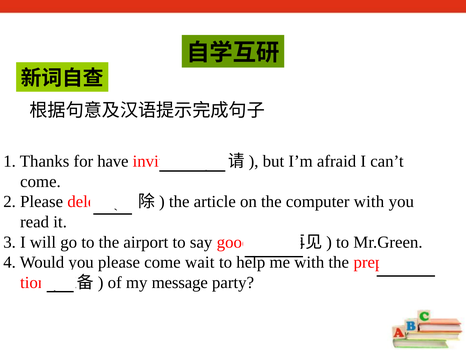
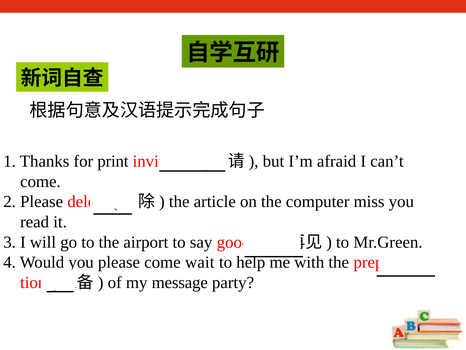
have: have -> print (113, 161)
computer with: with -> miss (369, 201)
